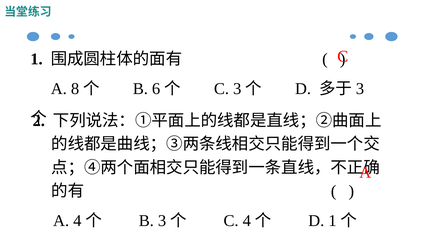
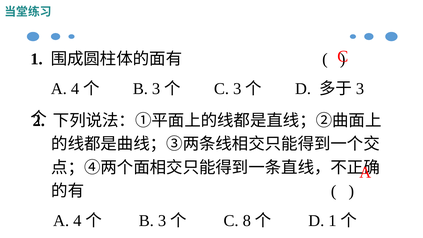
8: 8 -> 4 (75, 89)
6: 6 -> 3 (156, 89)
C 4: 4 -> 8 (247, 221)
